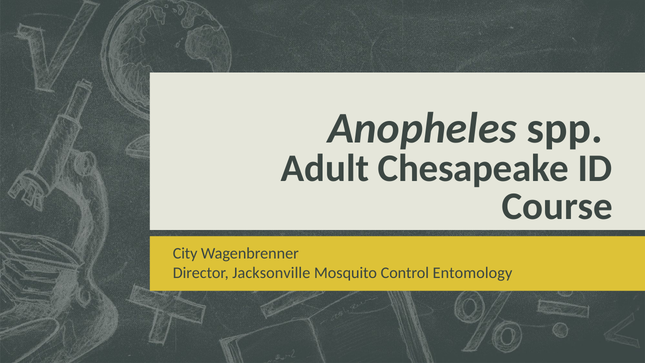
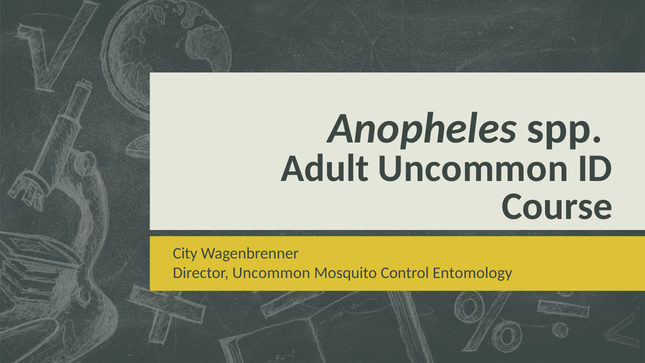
Adult Chesapeake: Chesapeake -> Uncommon (473, 168)
Director Jacksonville: Jacksonville -> Uncommon (271, 273)
